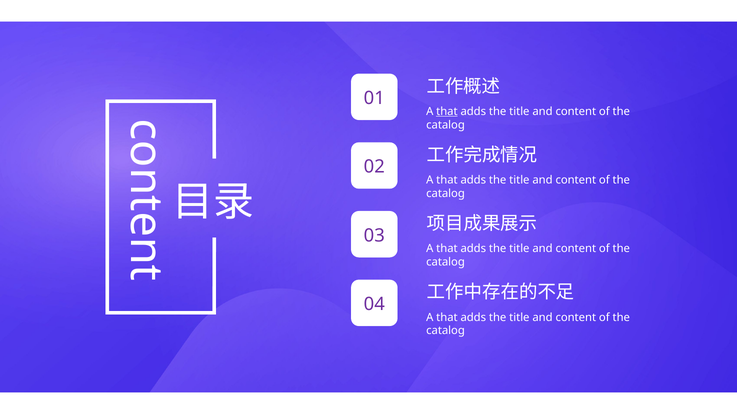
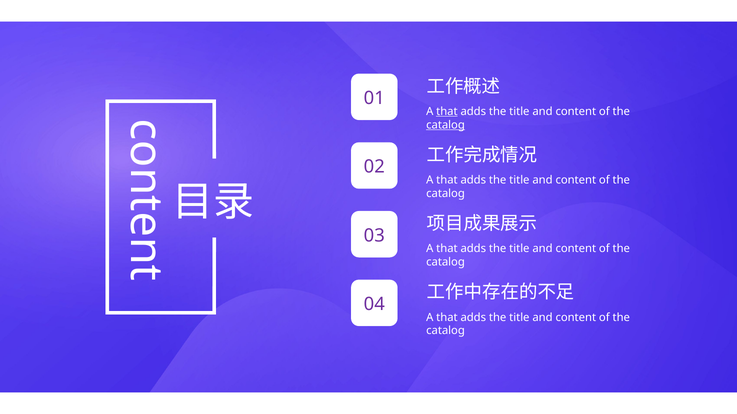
catalog underline: none -> present (446, 125)
